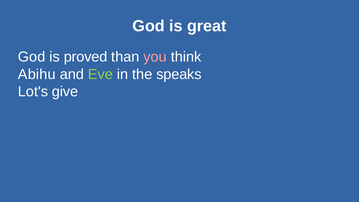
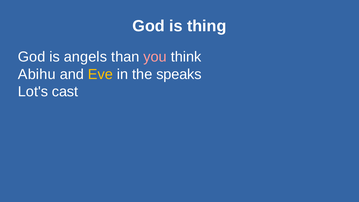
great: great -> thing (207, 26)
proved: proved -> angels (85, 57)
Eve colour: light green -> yellow (100, 74)
give: give -> cast (65, 92)
